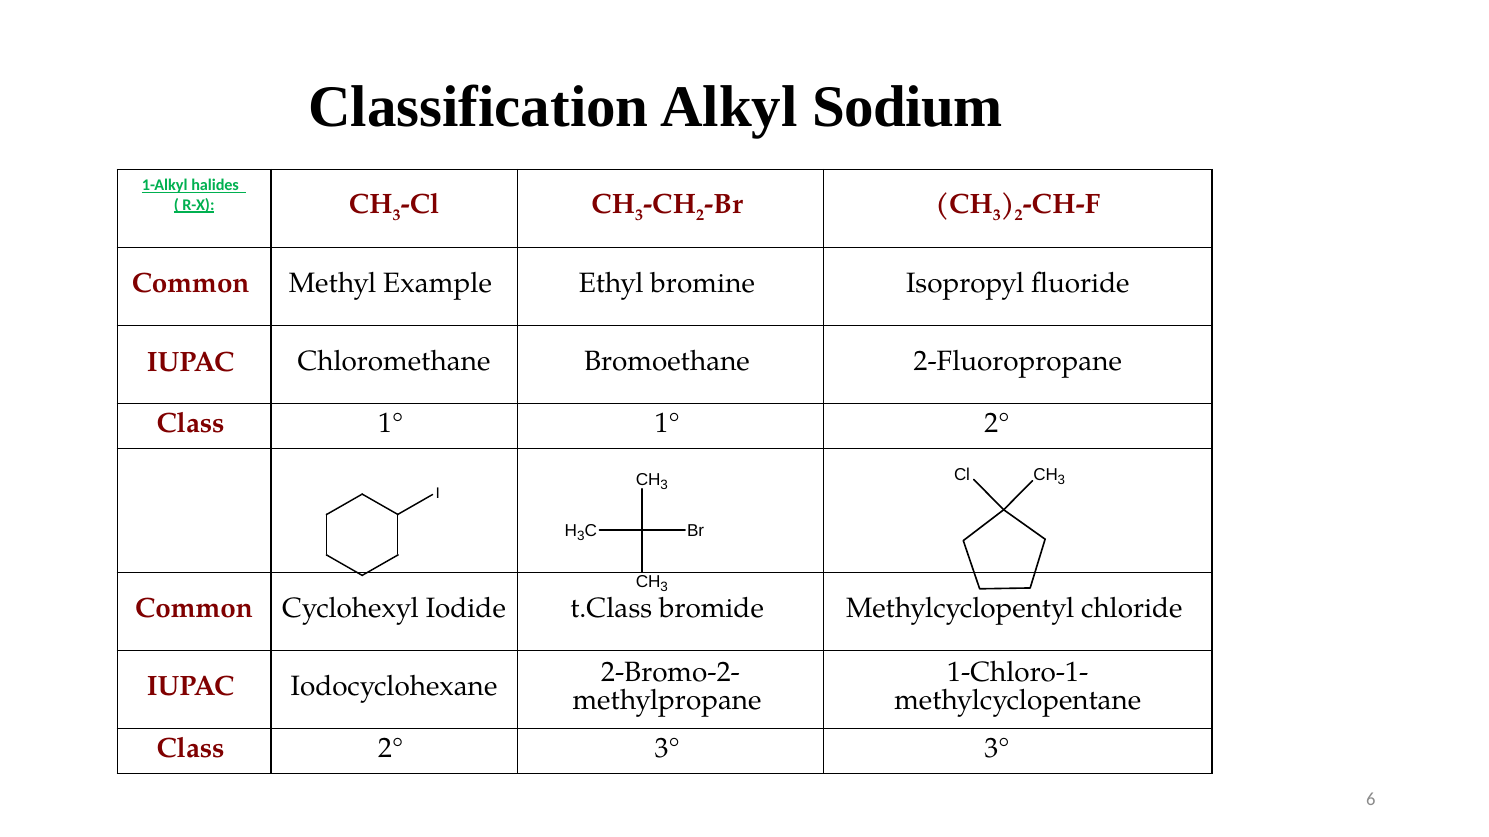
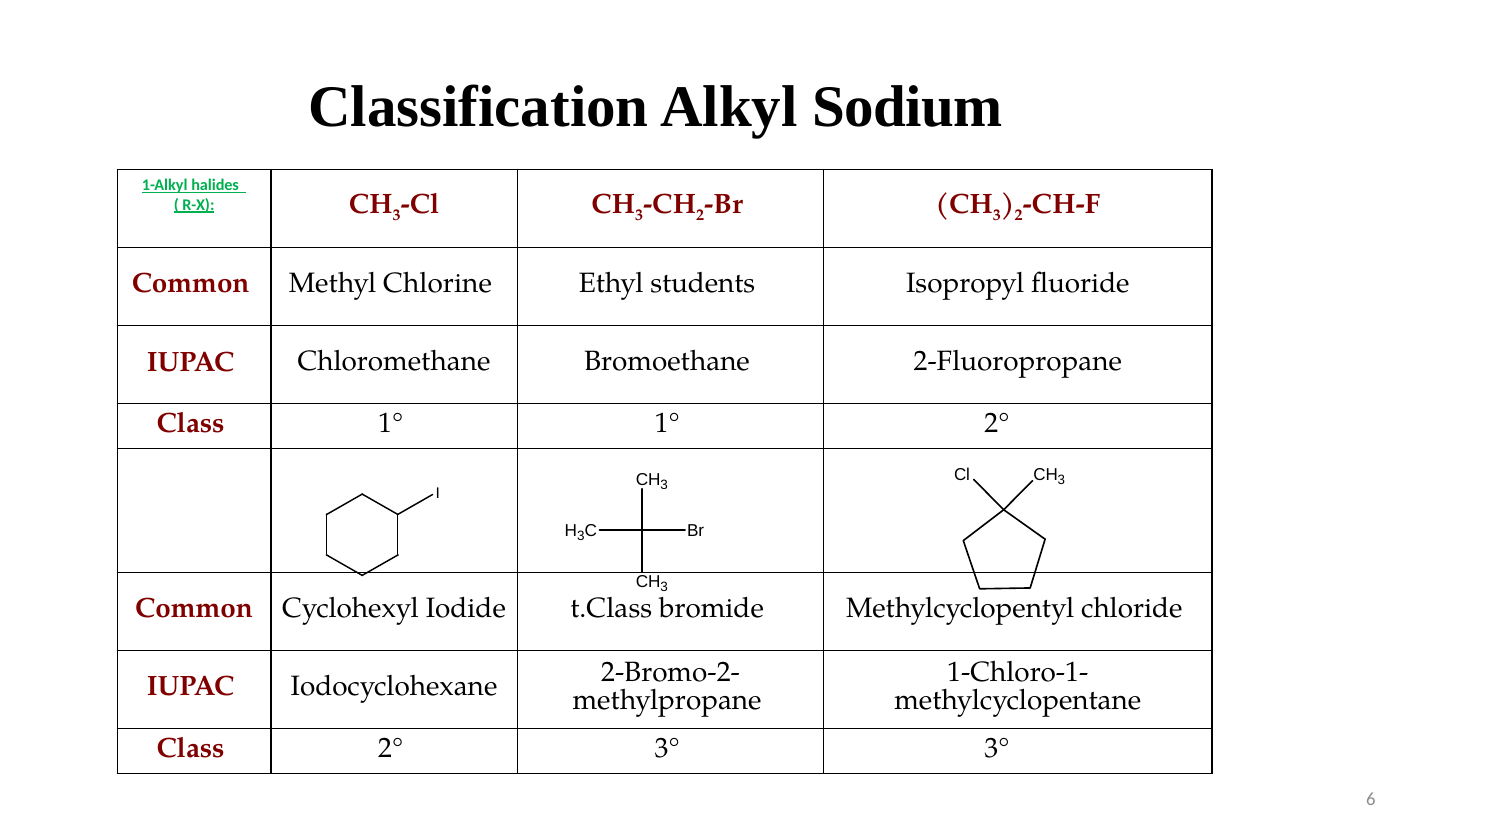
Example: Example -> Chlorine (438, 284)
bromine: bromine -> students (703, 284)
